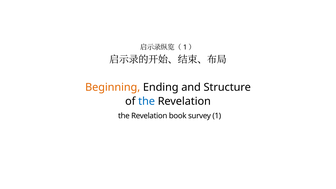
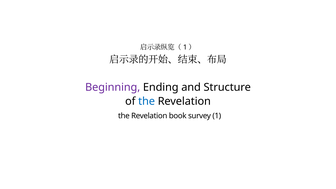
Beginning colour: orange -> purple (113, 87)
